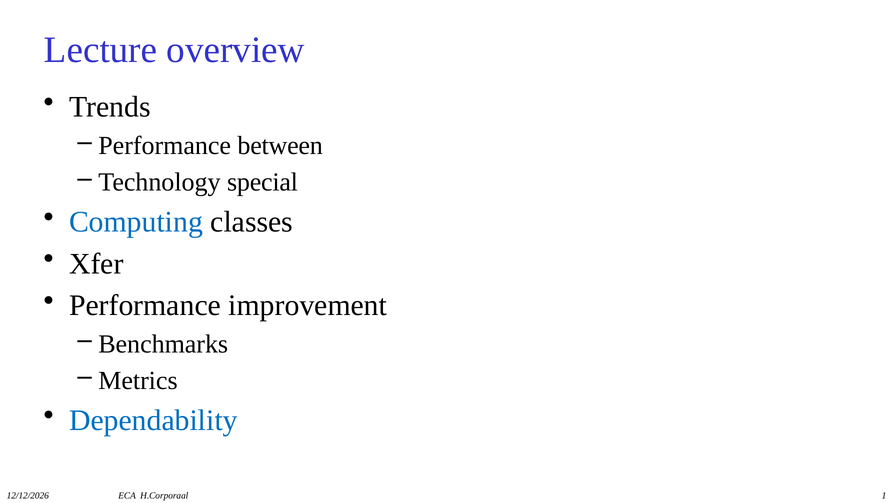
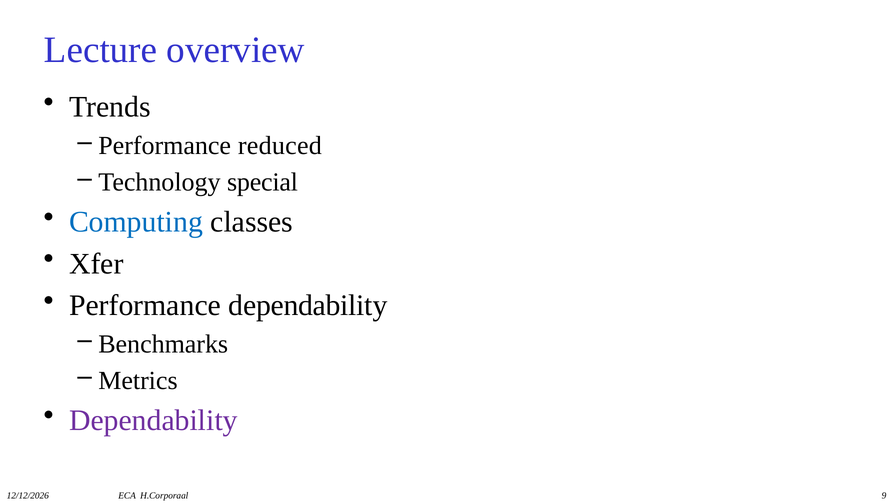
between: between -> reduced (280, 145)
Performance improvement: improvement -> dependability (308, 305)
Dependability colour: blue -> purple (153, 420)
1: 1 -> 9 (884, 495)
